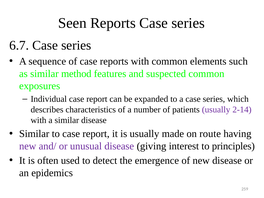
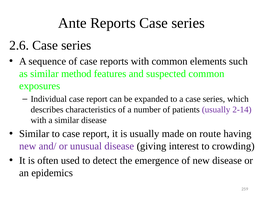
Seen: Seen -> Ante (72, 23)
6.7: 6.7 -> 2.6 (19, 45)
principles: principles -> crowding (233, 146)
